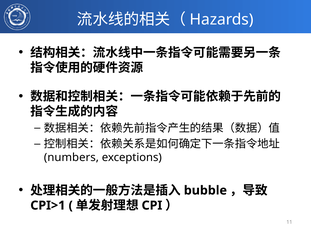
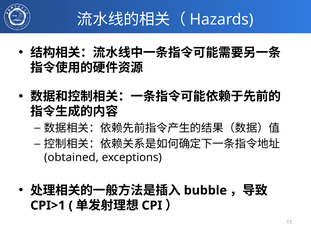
numbers: numbers -> obtained (71, 158)
